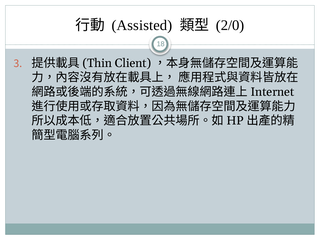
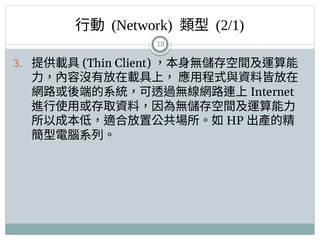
Assisted: Assisted -> Network (142, 25)
2/0: 2/0 -> 2/1 (230, 25)
